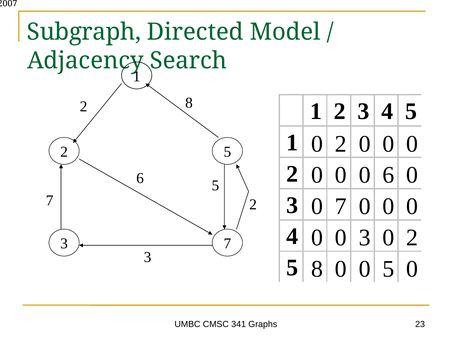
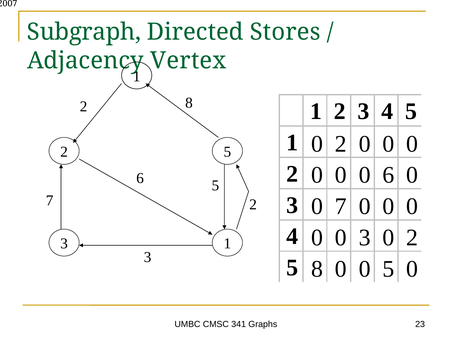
Model: Model -> Stores (285, 32)
Search: Search -> Vertex (188, 61)
3 7: 7 -> 1 (227, 244)
